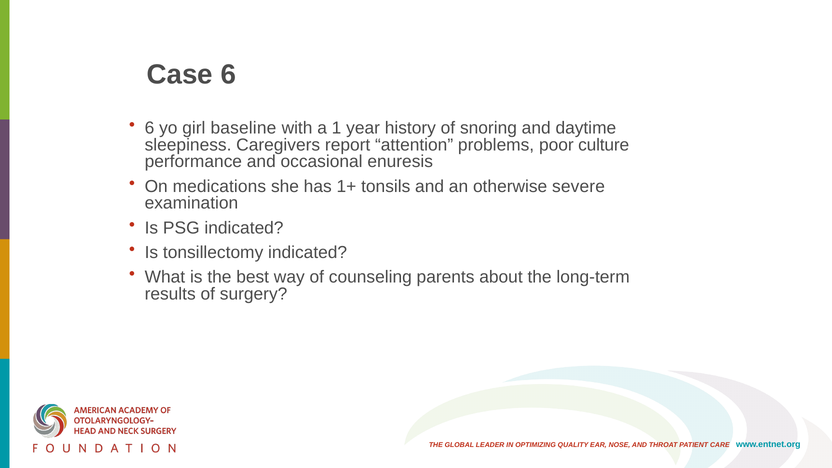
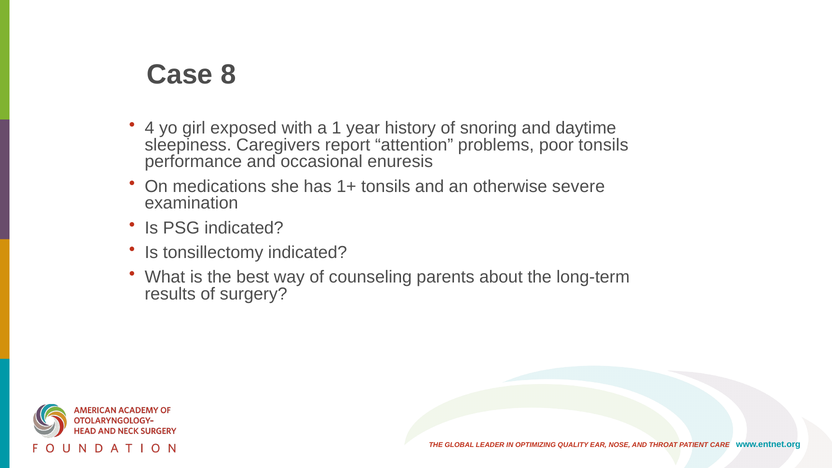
Case 6: 6 -> 8 (228, 75)
6: 6 -> 4 (150, 128)
baseline: baseline -> exposed (243, 128)
poor culture: culture -> tonsils (604, 145)
